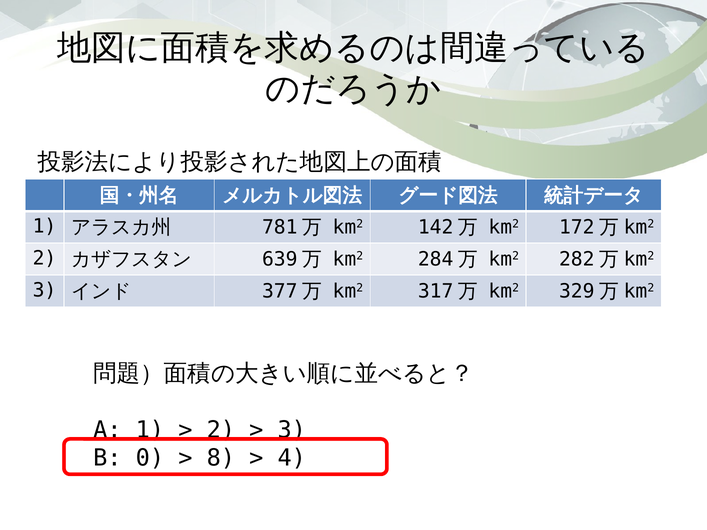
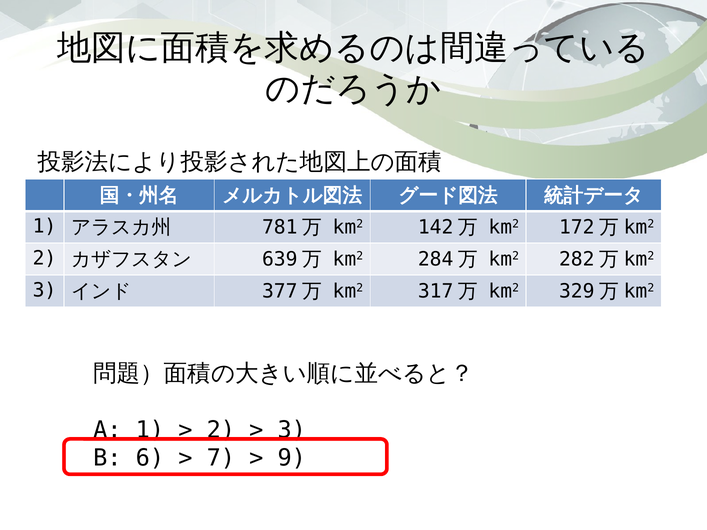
0: 0 -> 6 (150, 458)
8: 8 -> 7 (221, 458)
4: 4 -> 9 (292, 458)
